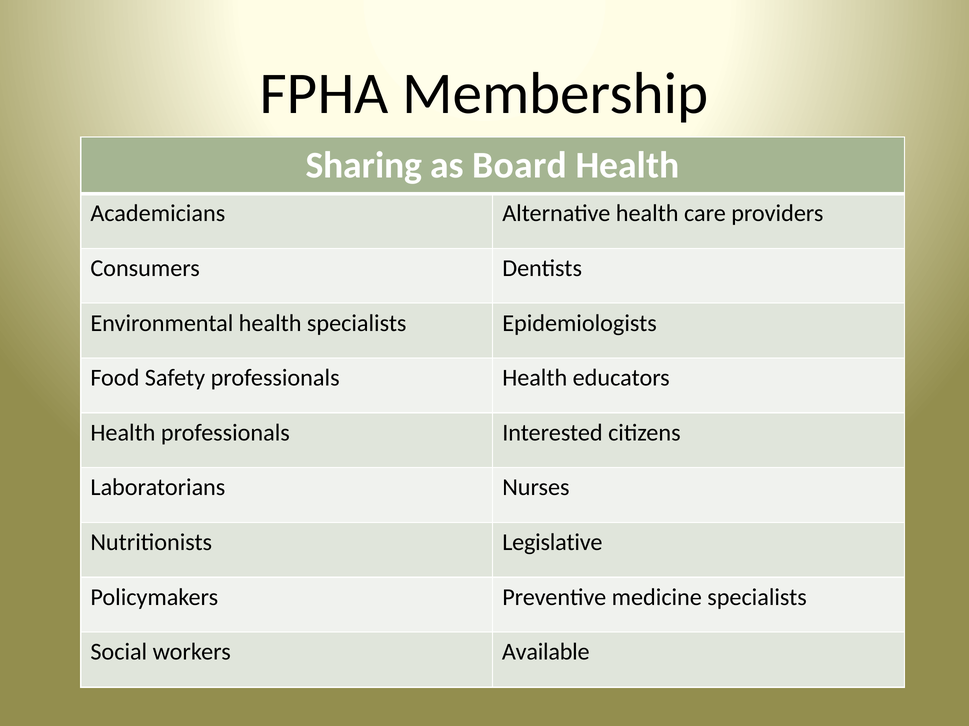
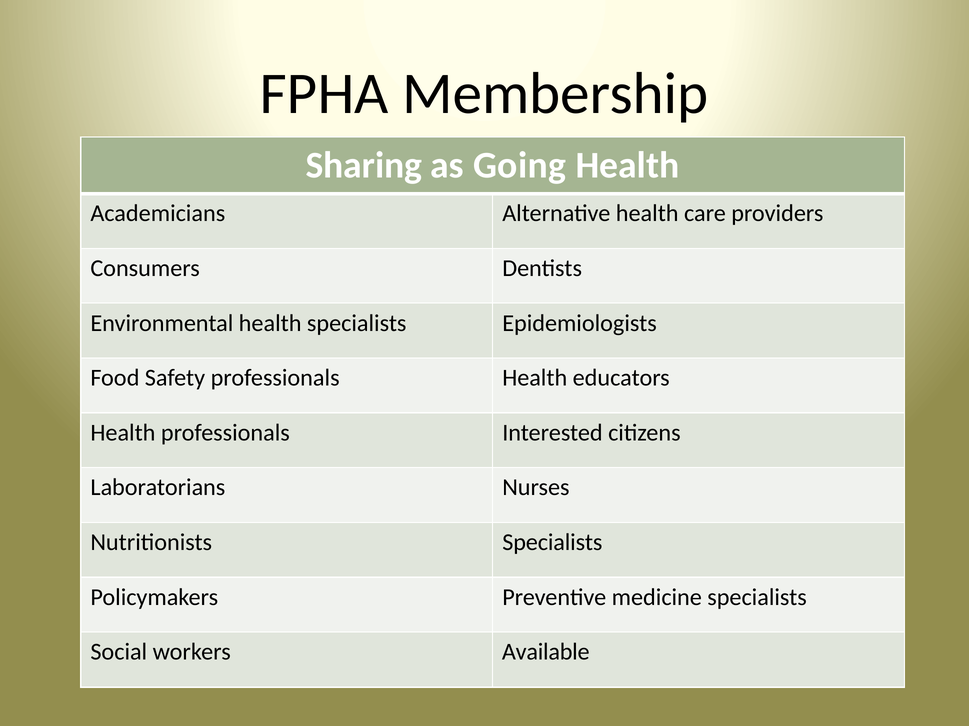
Board: Board -> Going (520, 166)
Nutritionists Legislative: Legislative -> Specialists (552, 543)
